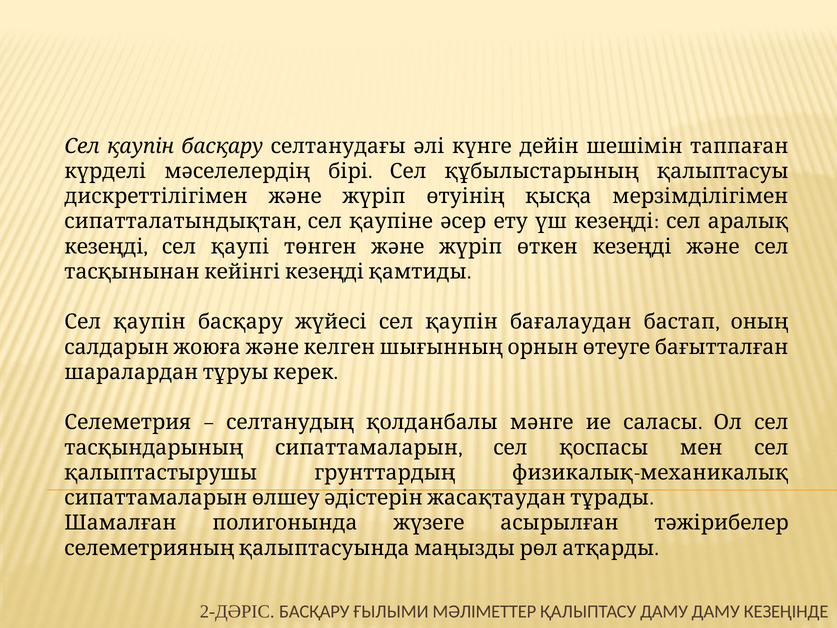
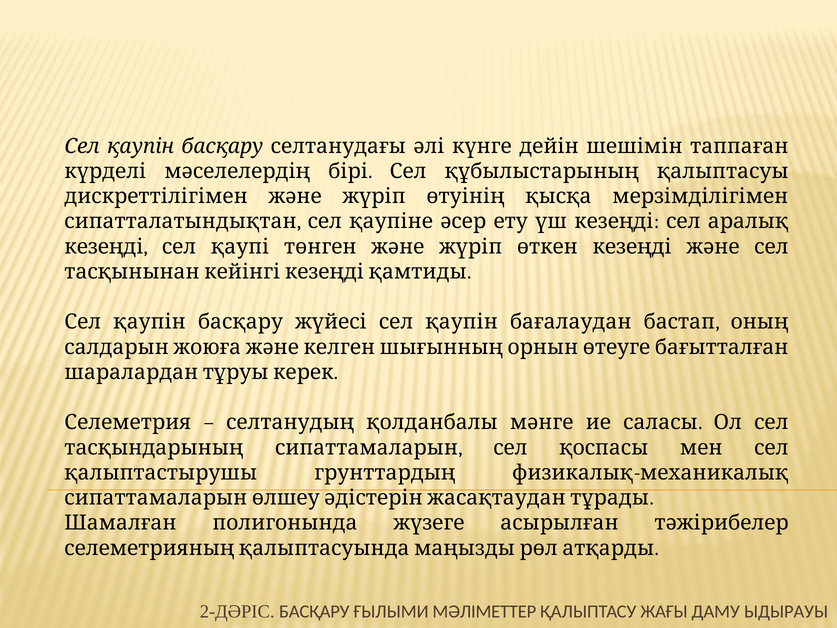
ҚАЛЫПТАСУ ДАМУ: ДАМУ -> ЖАҒЫ (664, 612)
КЕЗЕҢІНДЕ: КЕЗЕҢІНДЕ -> ЫДЫРАУЫ (786, 612)
